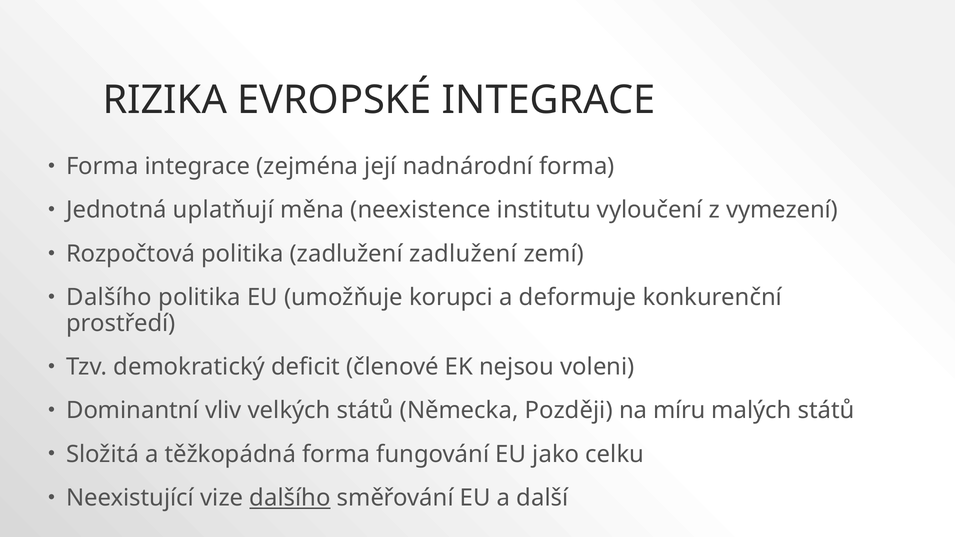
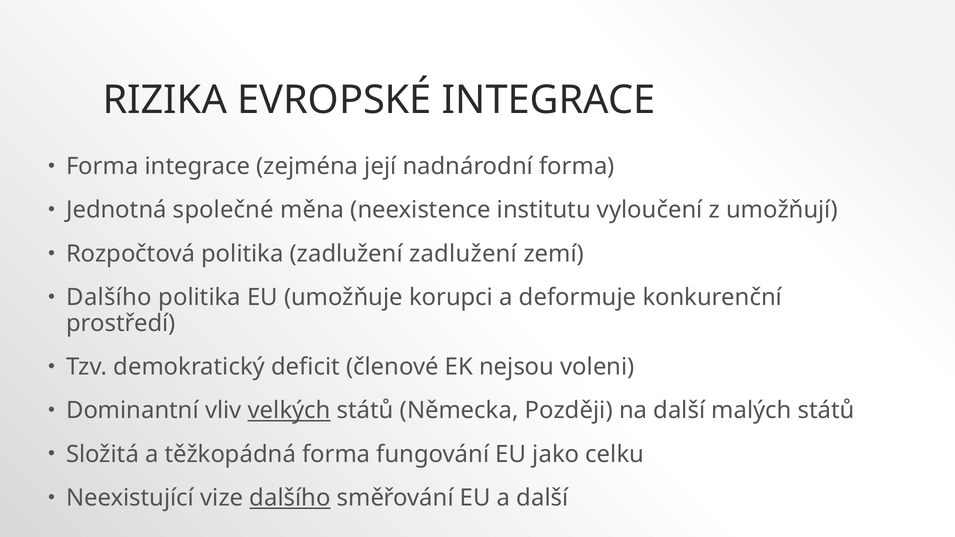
uplatňují: uplatňují -> společné (223, 210)
vymezení: vymezení -> umožňují (782, 210)
velkých underline: none -> present (289, 411)
na míru: míru -> další (679, 411)
